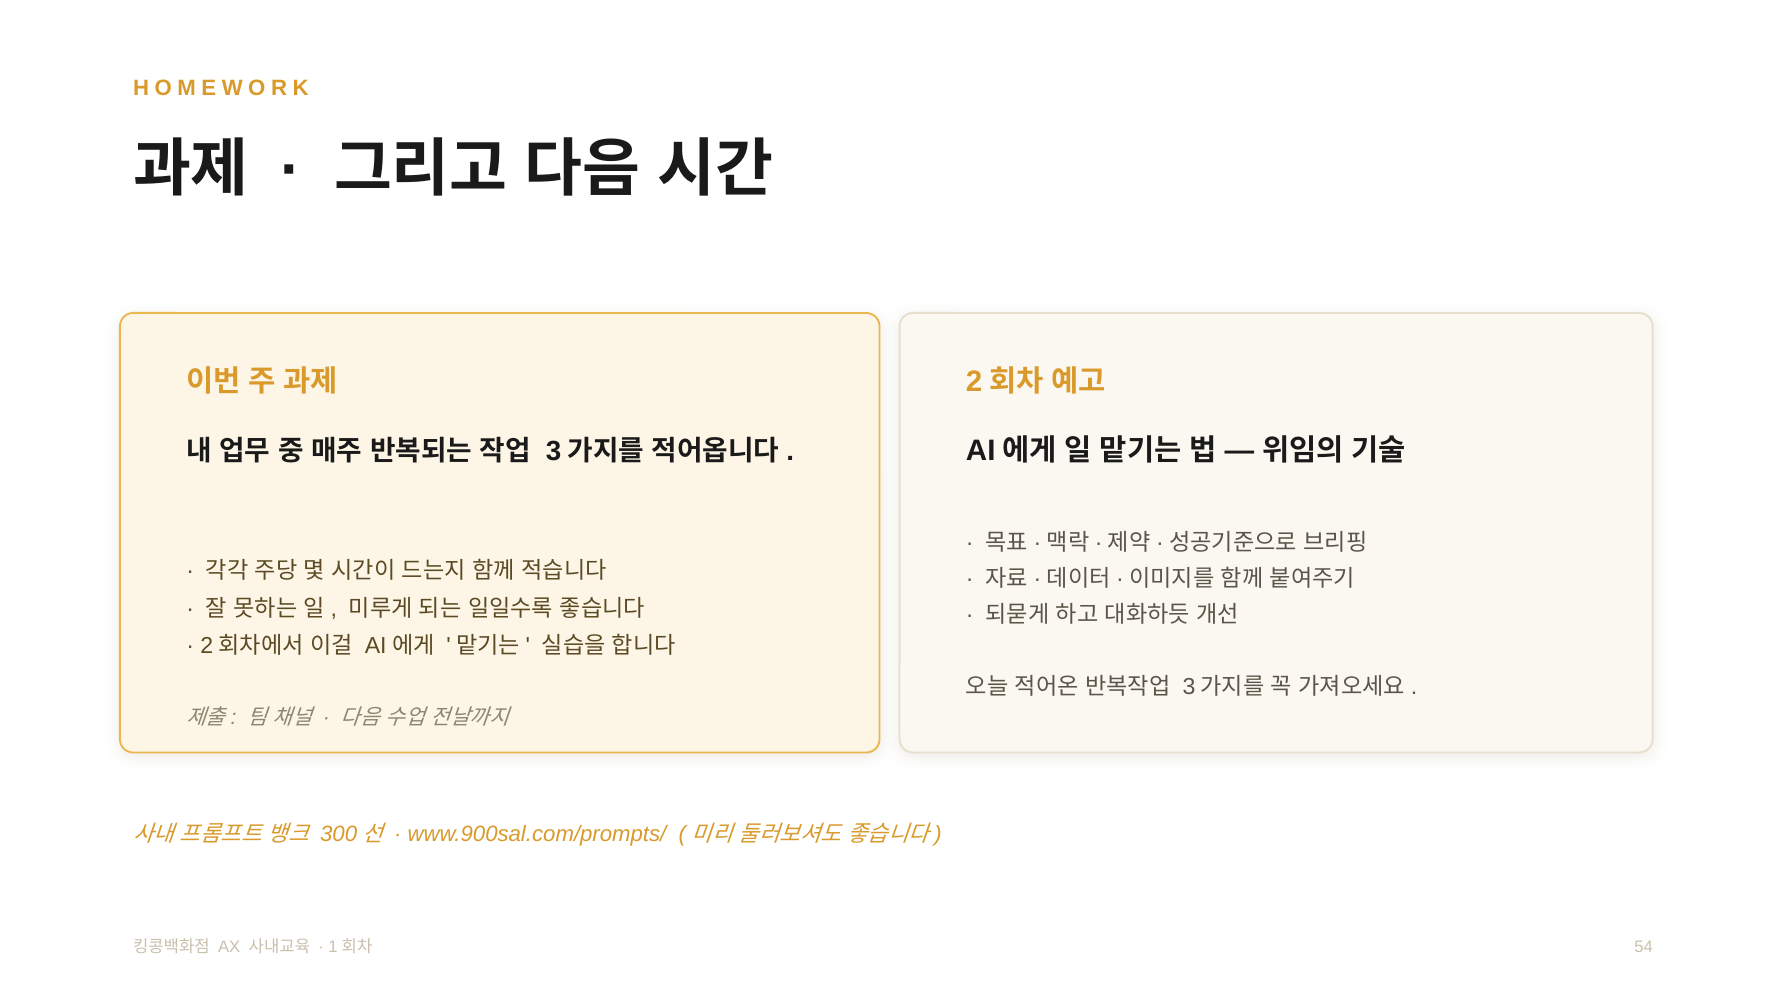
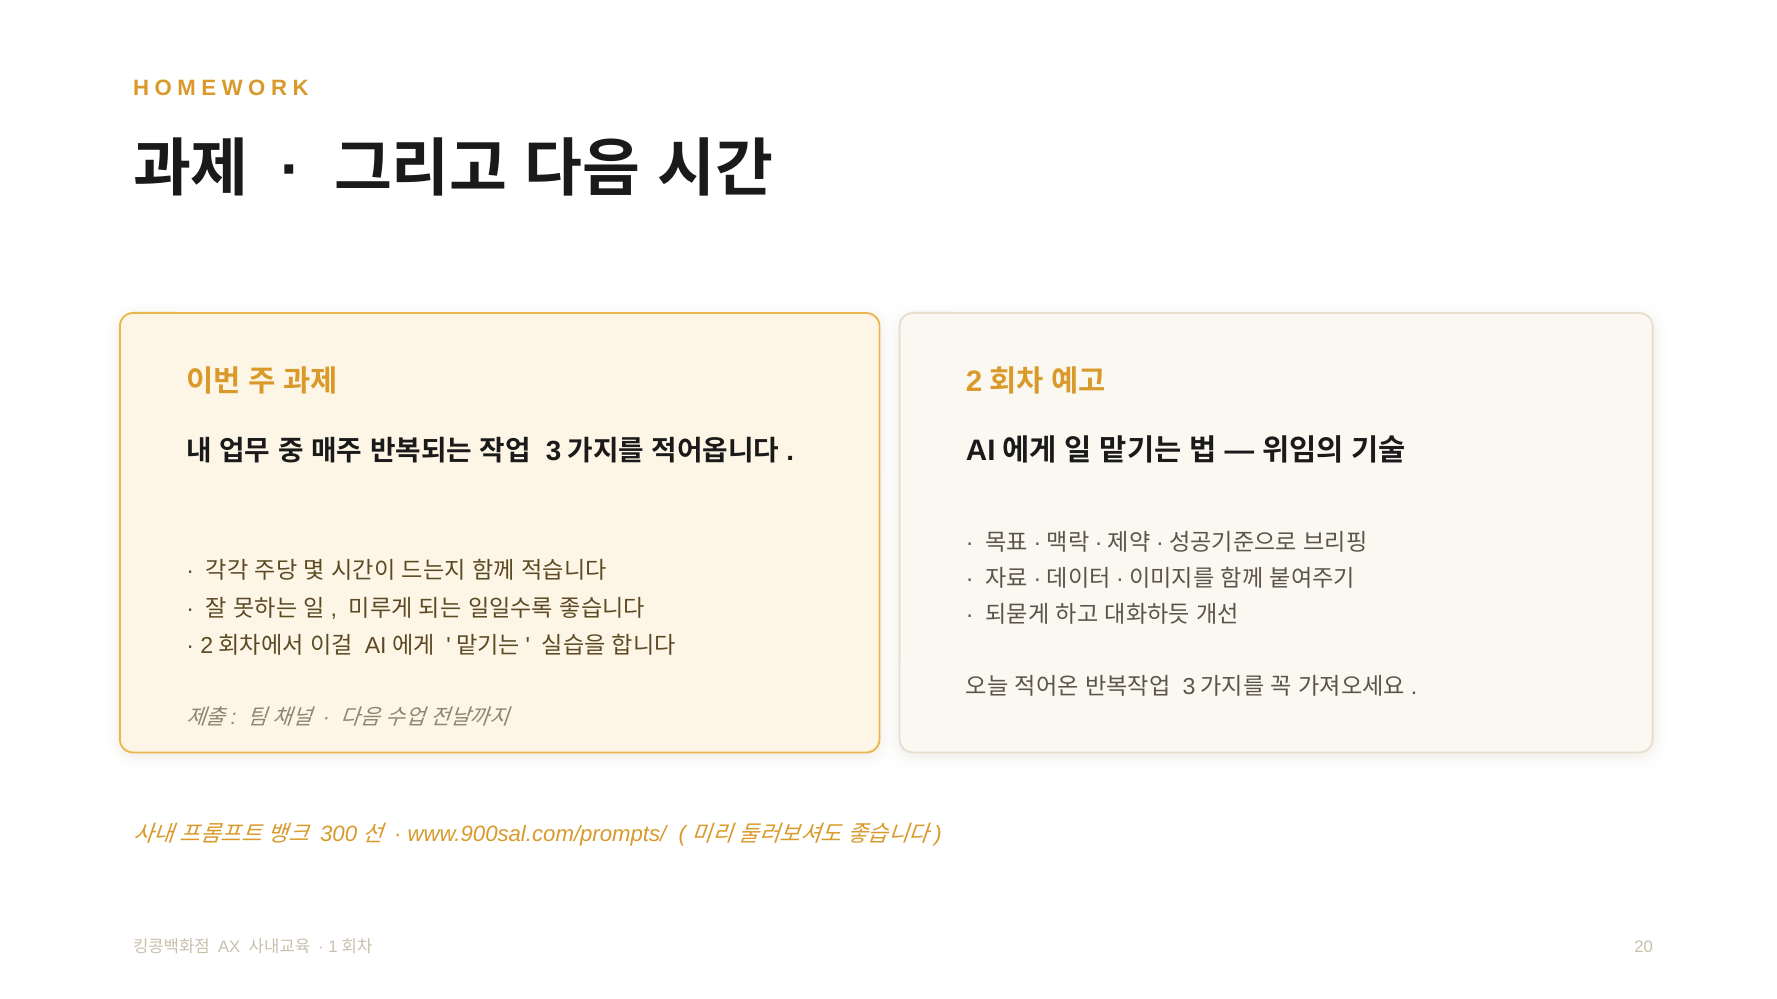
54: 54 -> 20 (1644, 947)
